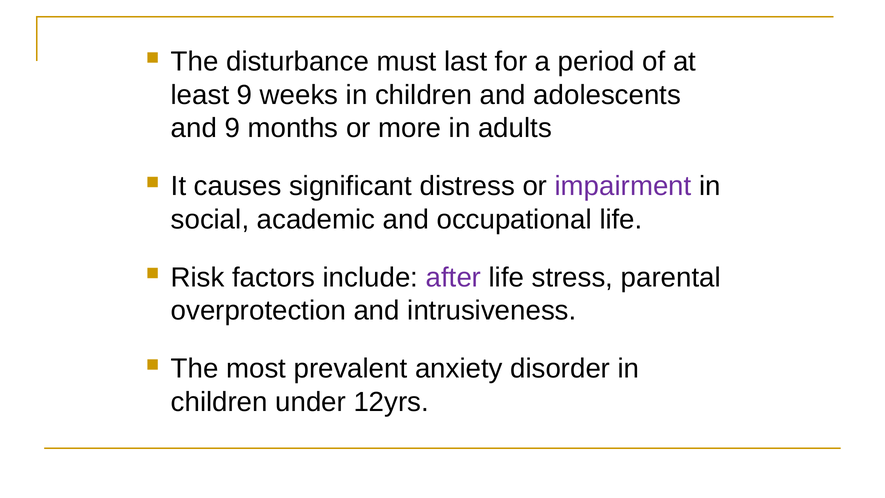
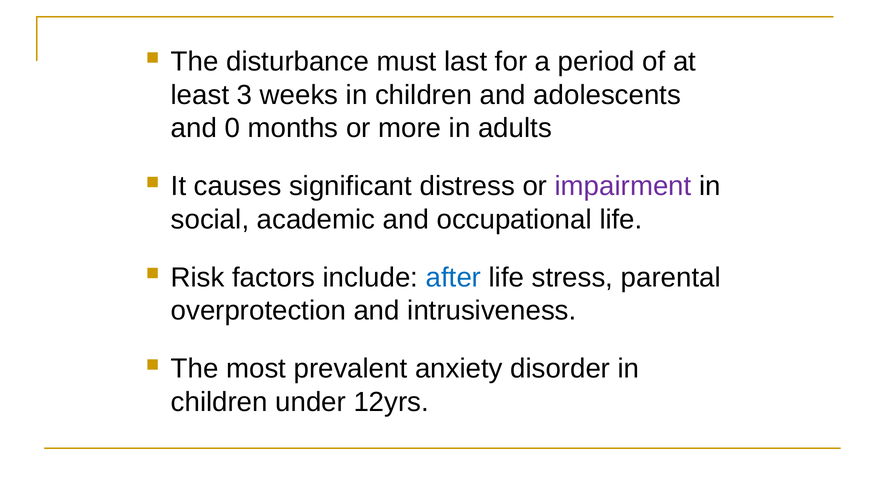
least 9: 9 -> 3 (245, 95)
and 9: 9 -> 0 (232, 128)
after colour: purple -> blue (453, 277)
